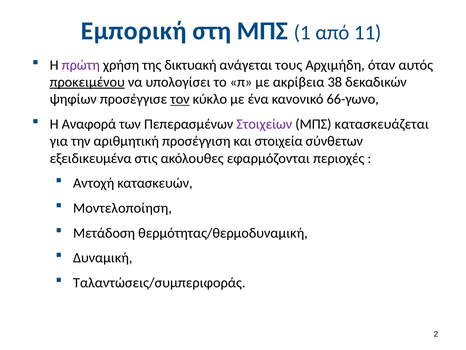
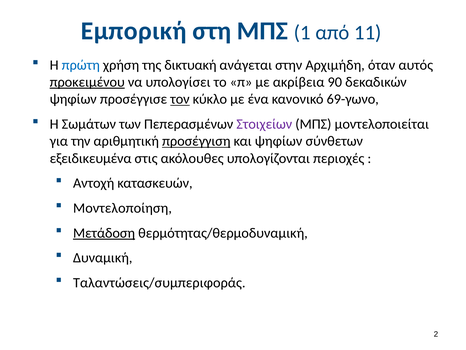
πρώτη colour: purple -> blue (81, 65)
τους: τους -> στην (289, 65)
38: 38 -> 90 (335, 82)
66-γωνο: 66-γωνο -> 69-γωνο (353, 99)
Αναφορά: Αναφορά -> Σωμάτων (89, 124)
κατασκευάζεται: κατασκευάζεται -> μοντελοποιείται (382, 124)
προσέγγιση underline: none -> present (196, 141)
και στοιχεία: στοιχεία -> ψηφίων (279, 141)
εφαρμόζονται: εφαρμόζονται -> υπολογίζονται (268, 158)
Μετάδοση underline: none -> present (104, 233)
